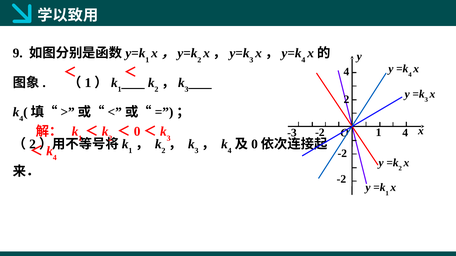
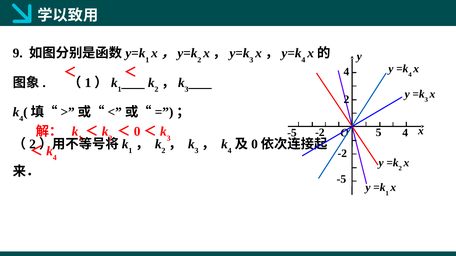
-2 1: 1 -> 5 (379, 133)
-3: -3 -> -5 (292, 133)
-2: -2 -> -5 (341, 179)
